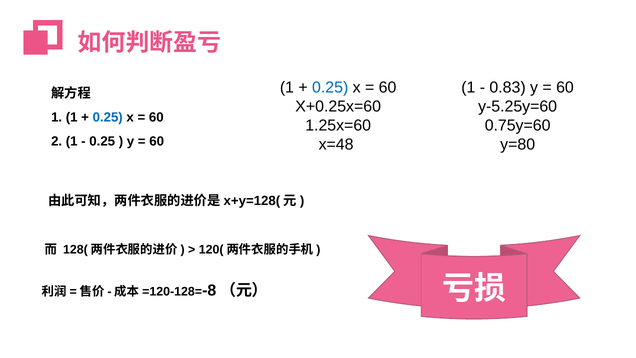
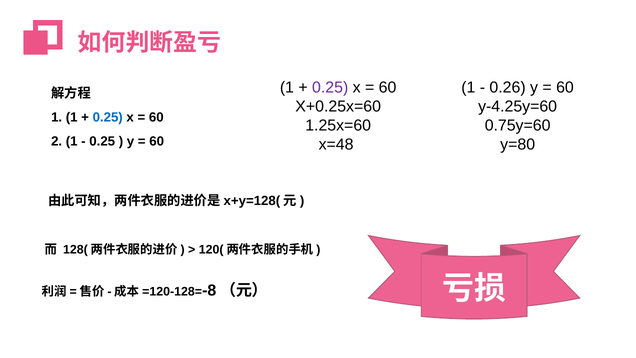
0.25 colour: blue -> purple (330, 87)
0.83: 0.83 -> 0.26 (508, 87)
y-5.25y=60: y-5.25y=60 -> y-4.25y=60 (518, 106)
